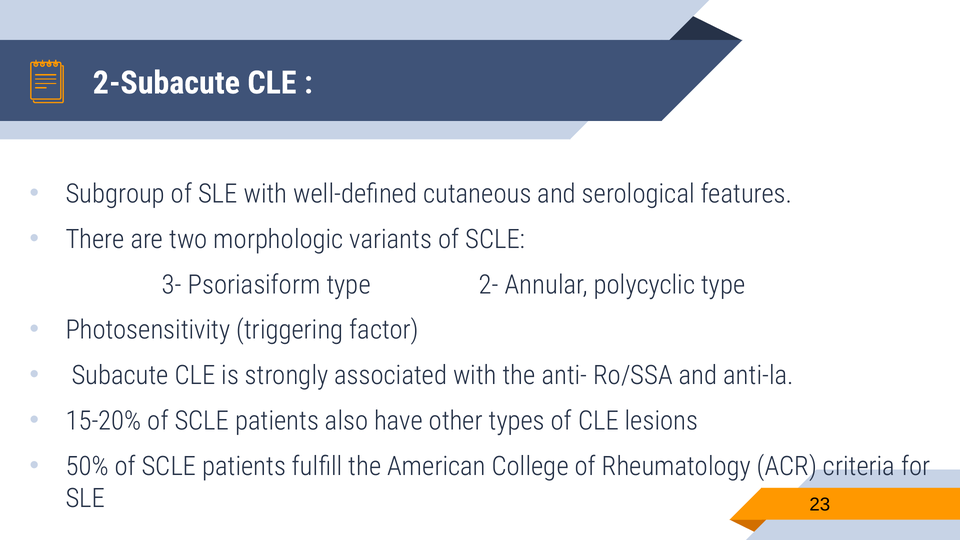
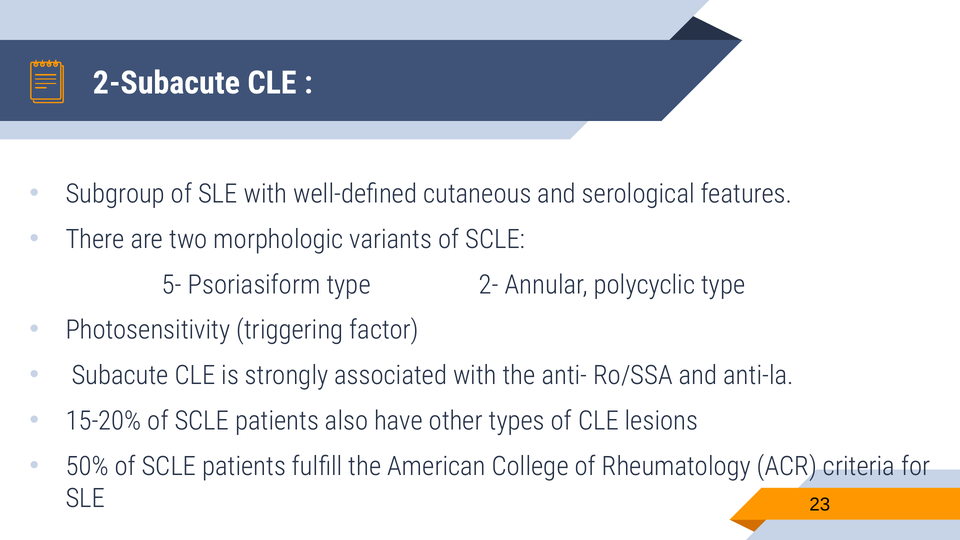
3-: 3- -> 5- (172, 285)
